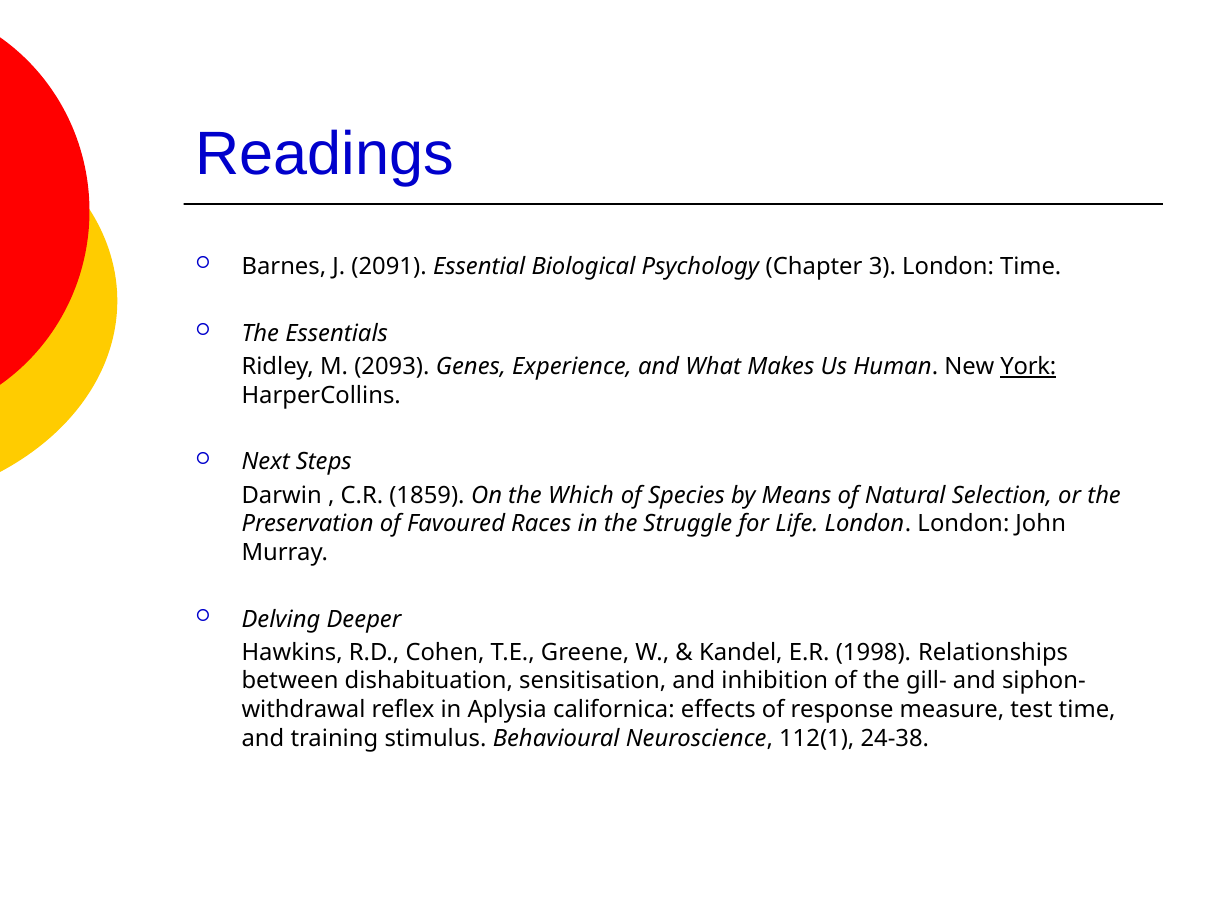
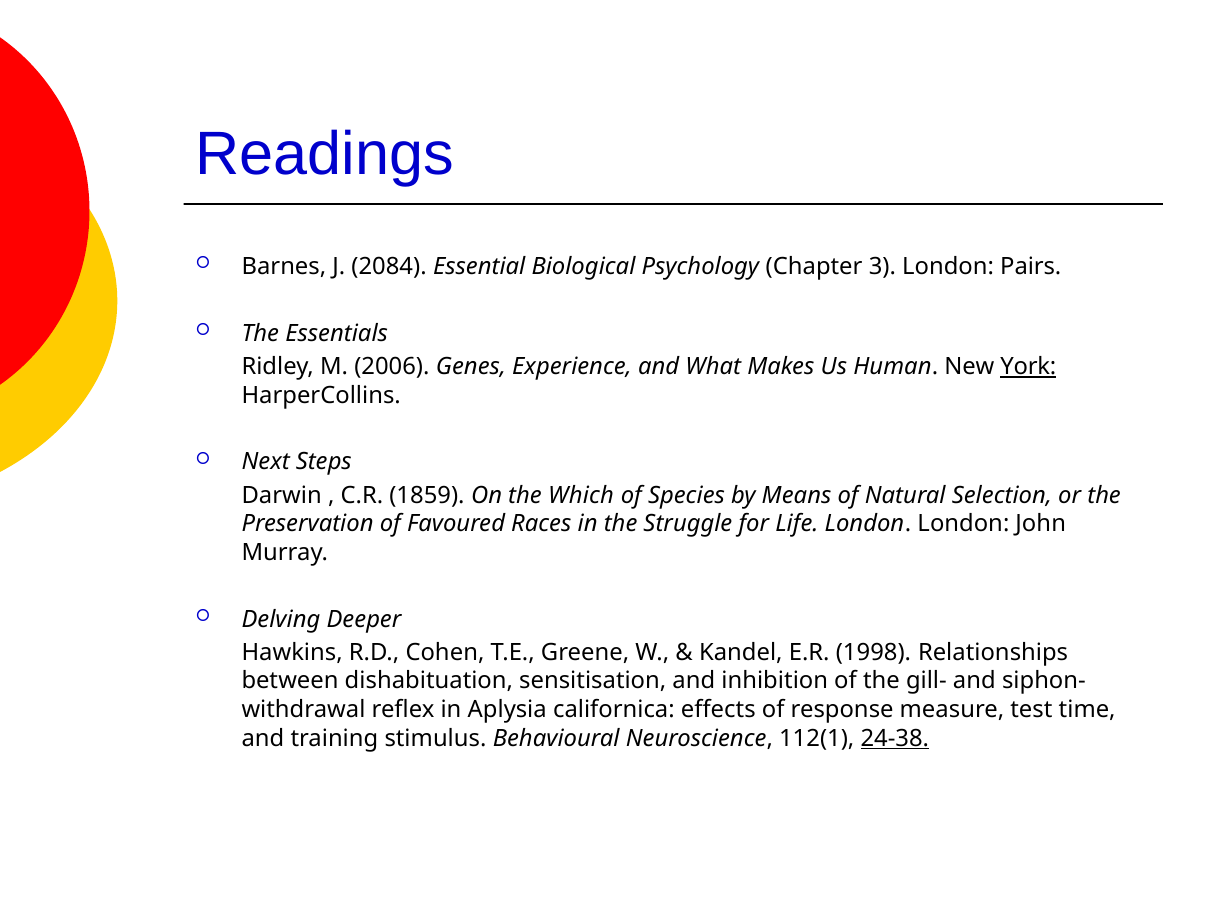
2091: 2091 -> 2084 (389, 267)
London Time: Time -> Pairs (1031, 267)
2093: 2093 -> 2006 (392, 367)
24-38 underline: none -> present (895, 738)
